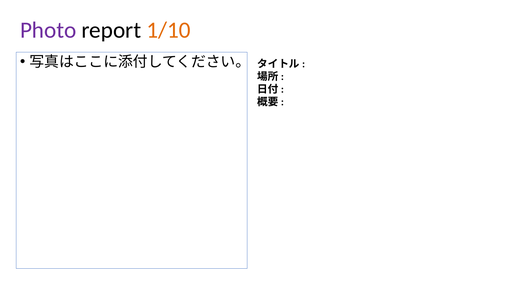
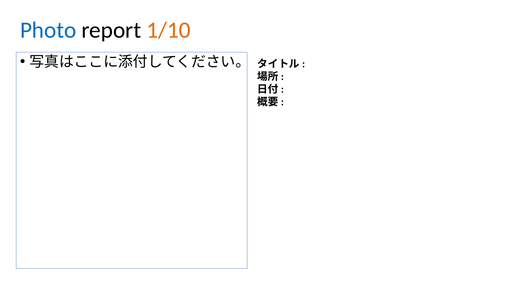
Photo colour: purple -> blue (48, 30)
